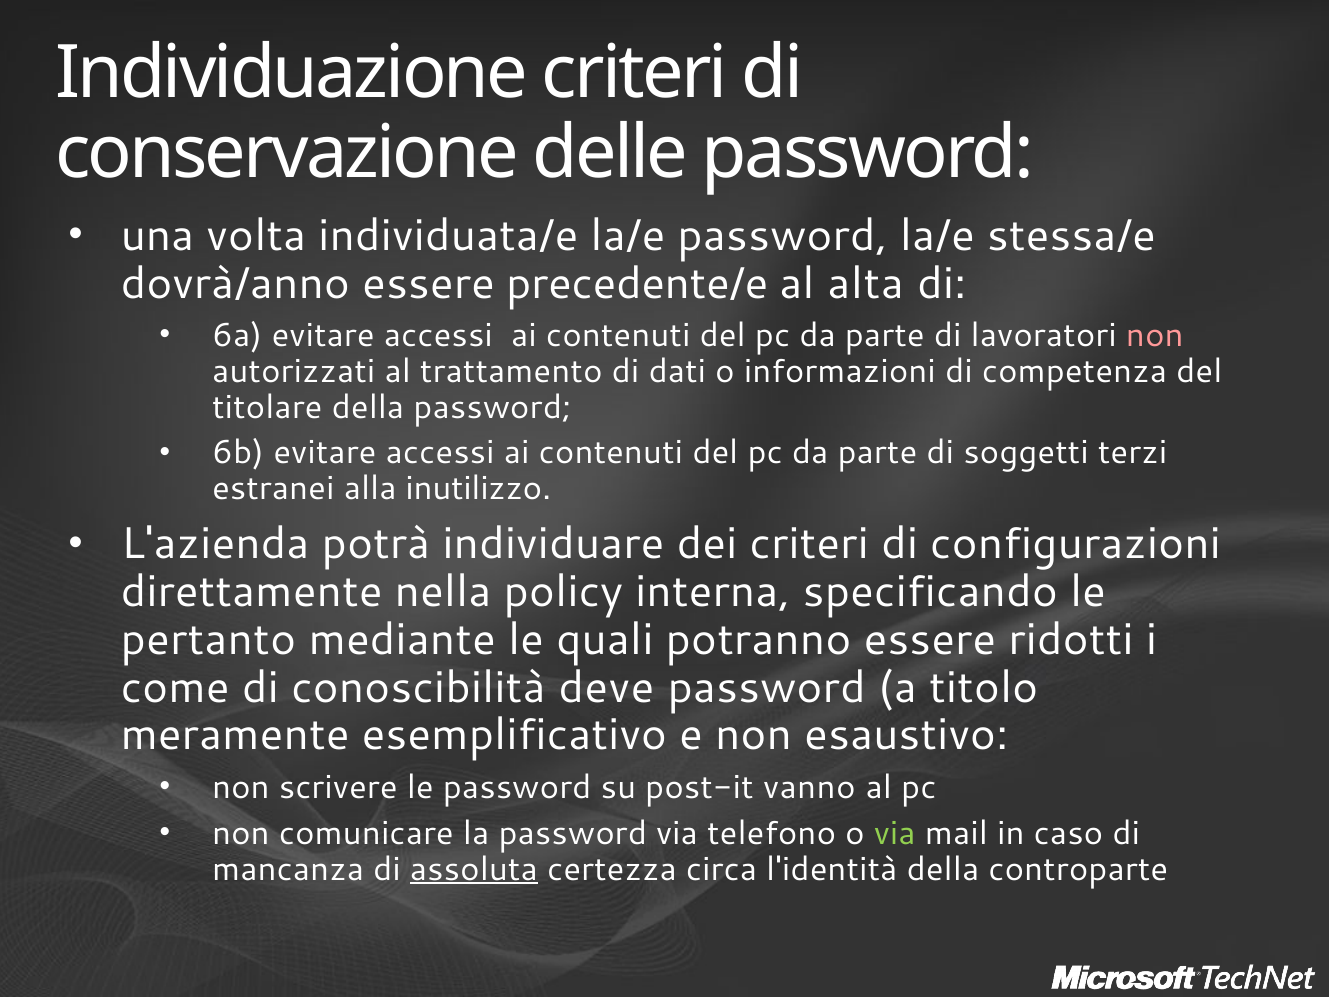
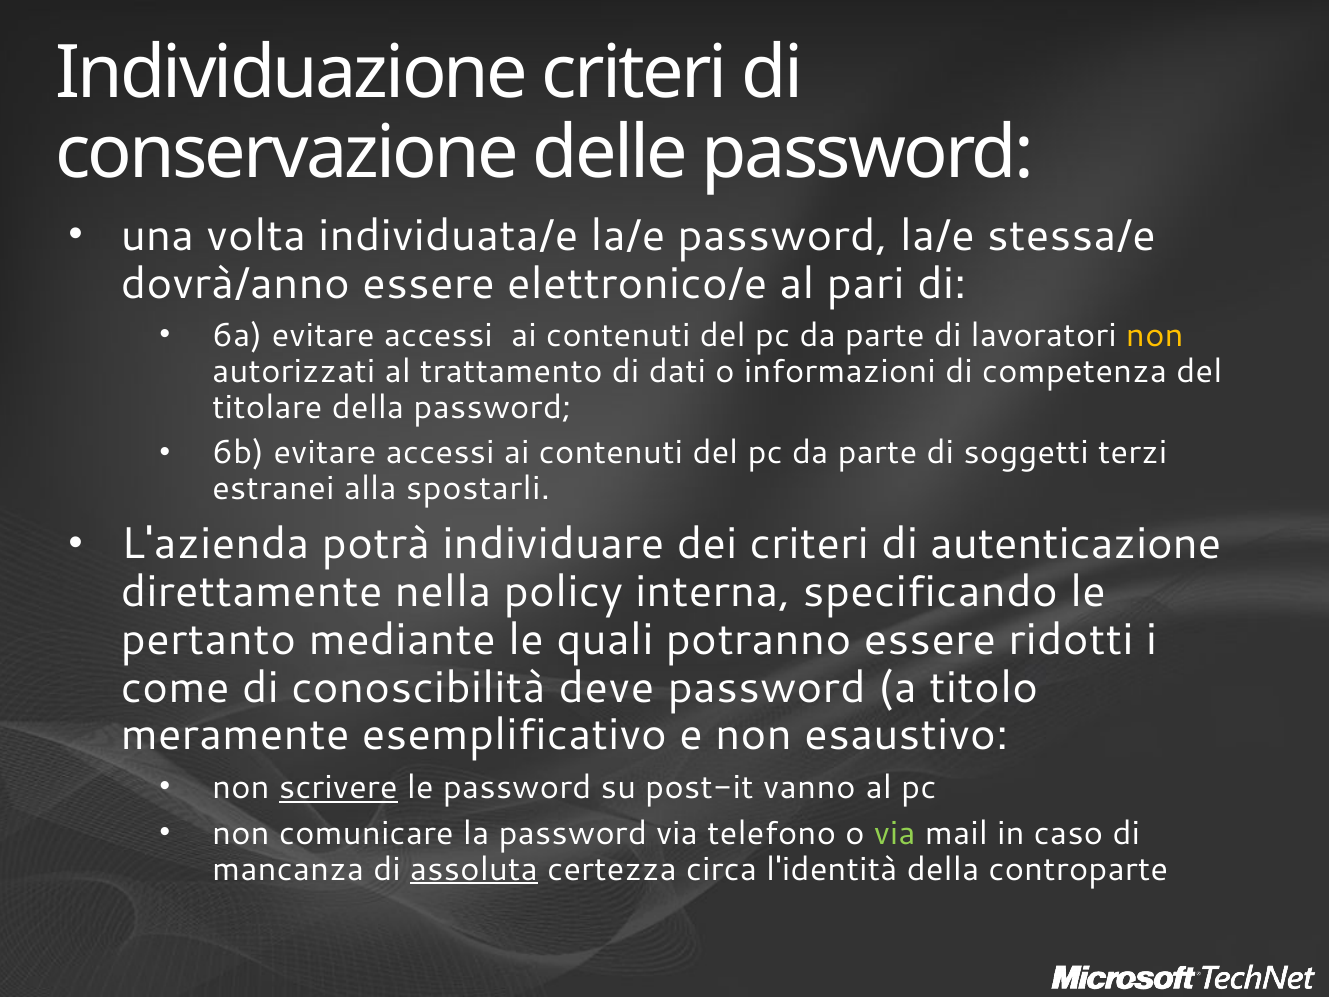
precedente/e: precedente/e -> elettronico/e (637, 283)
alta: alta -> pari (866, 283)
non colour: pink -> yellow (1155, 335)
inutilizzo: inutilizzo -> spostarli (478, 489)
configurazioni: configurazioni -> autenticazione (1076, 544)
scrivere underline: none -> present (338, 787)
